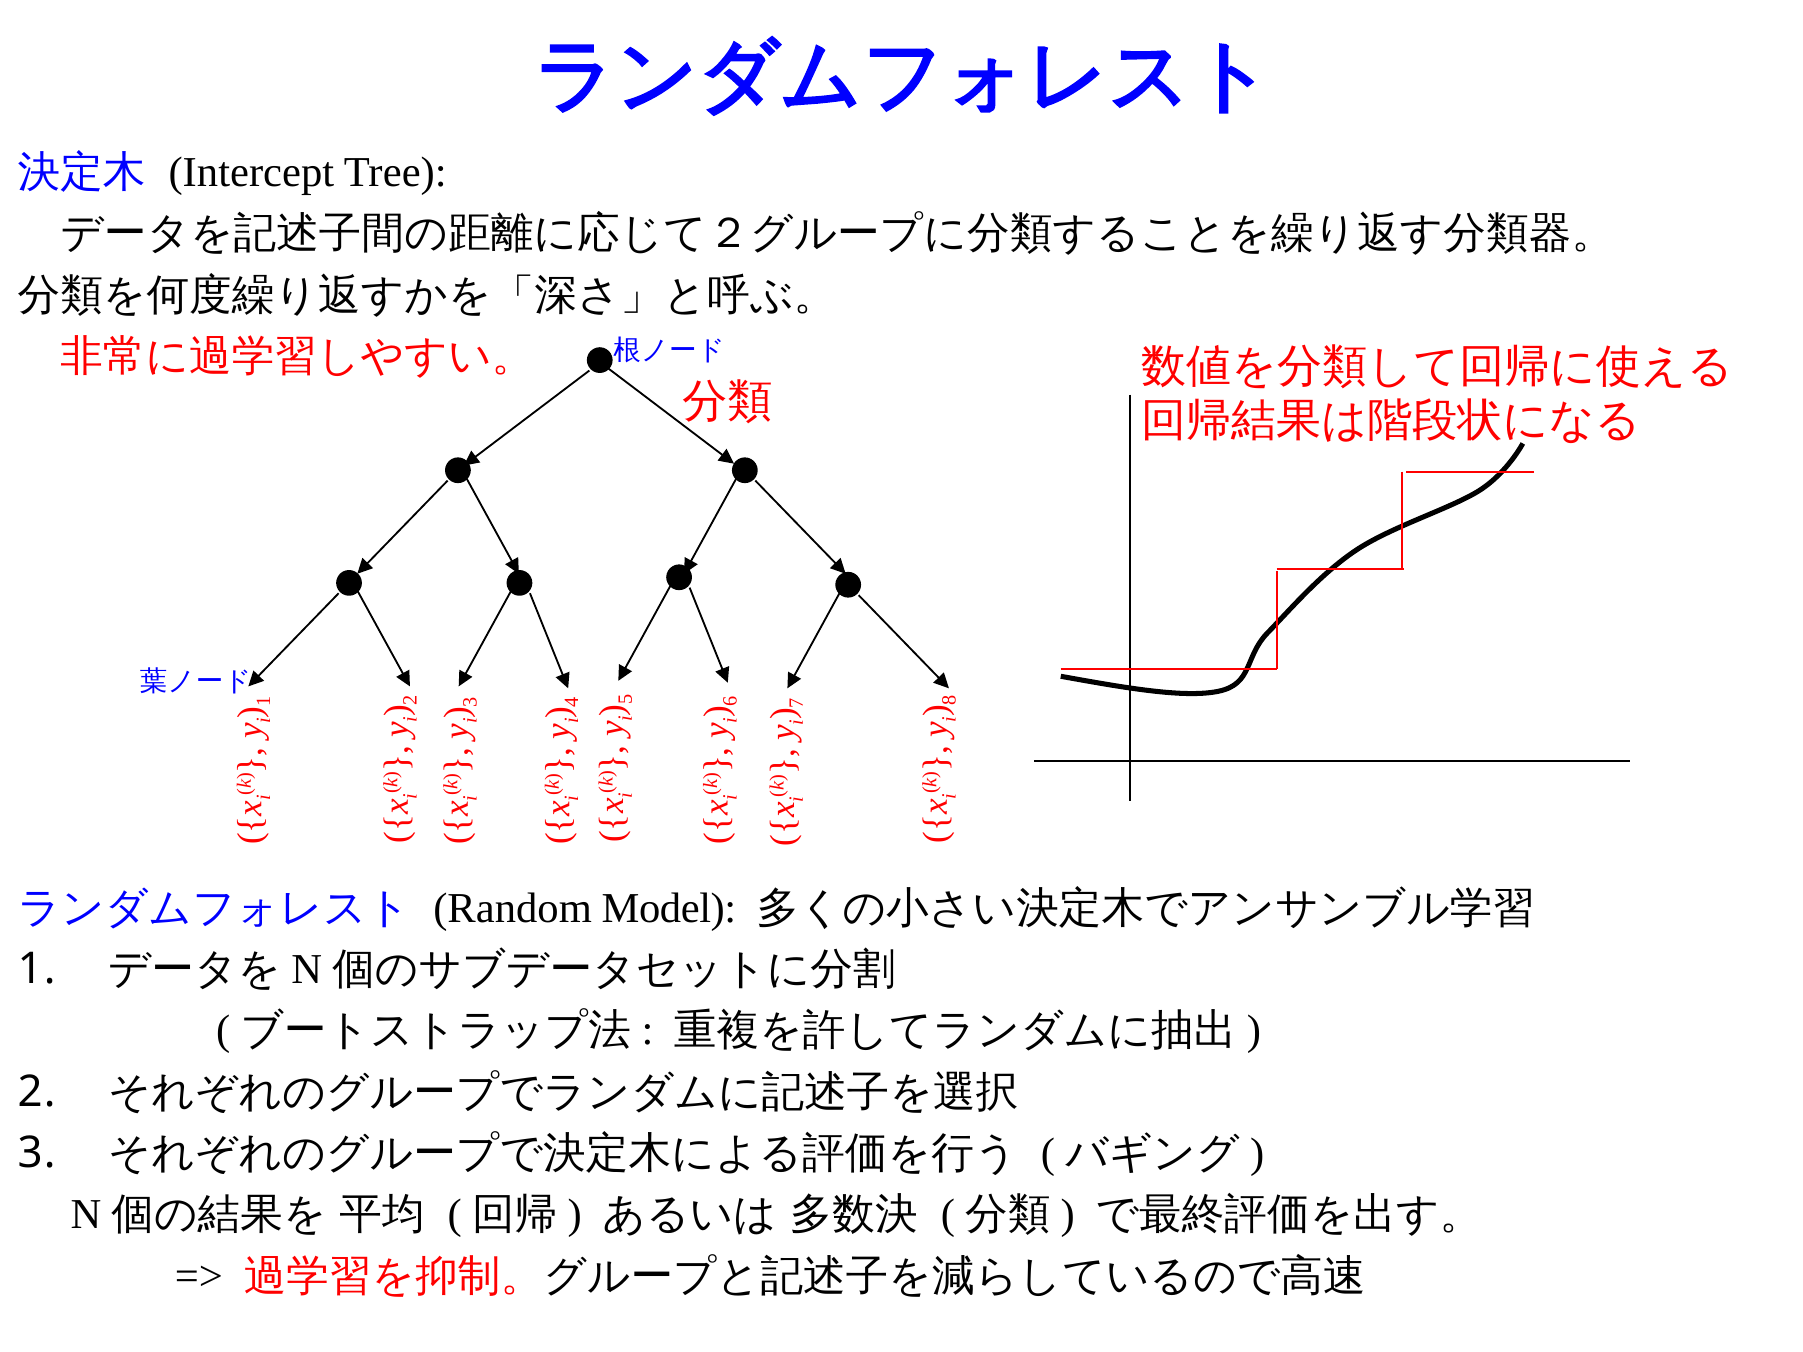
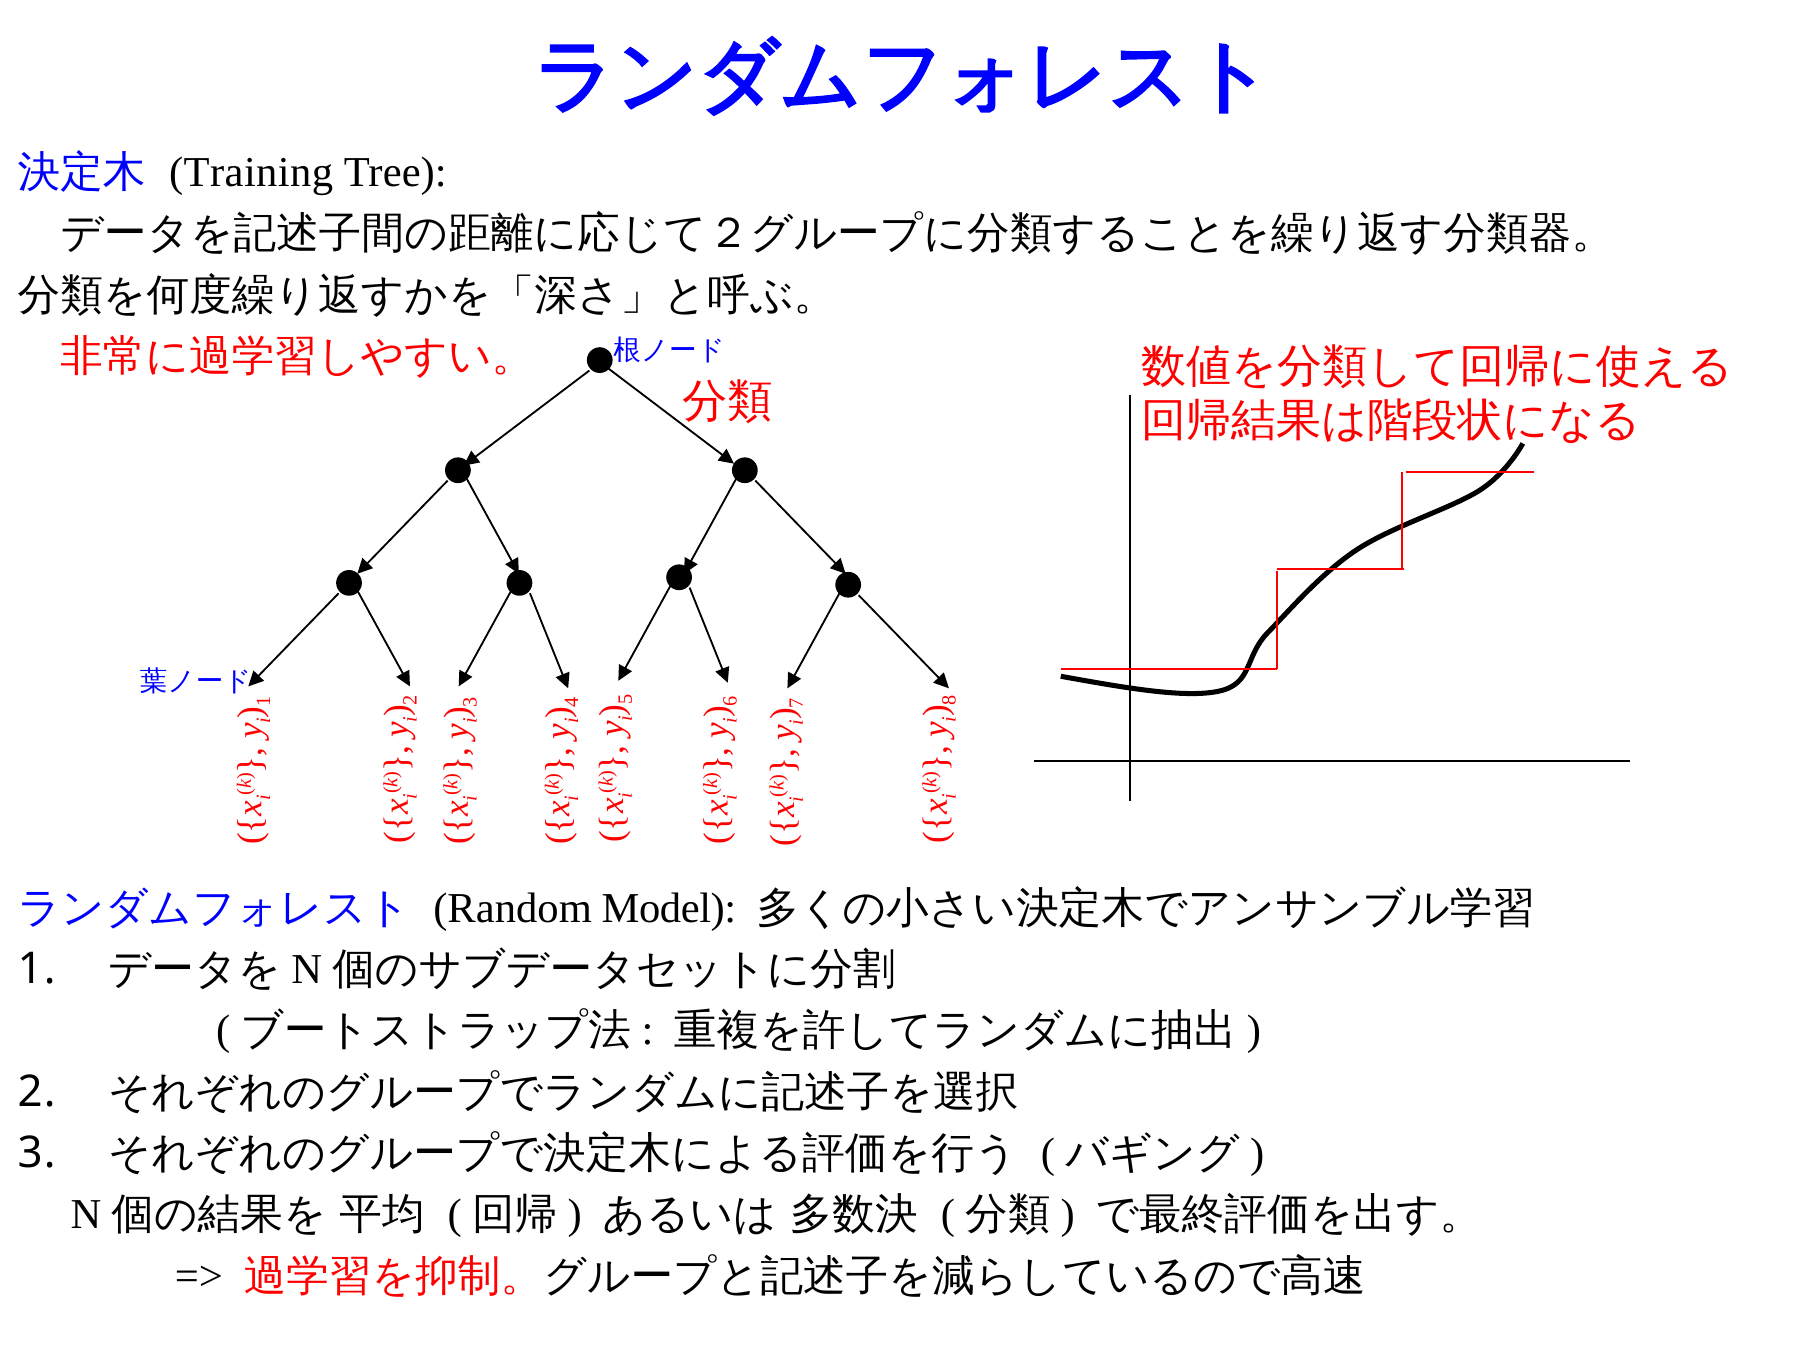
Intercept: Intercept -> Training (251, 172)
